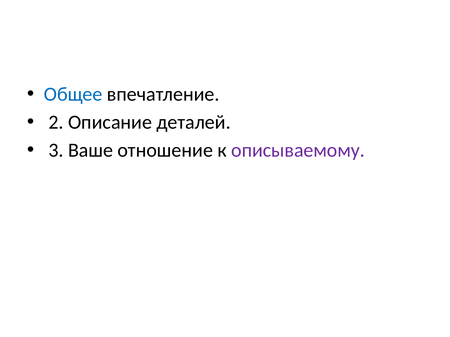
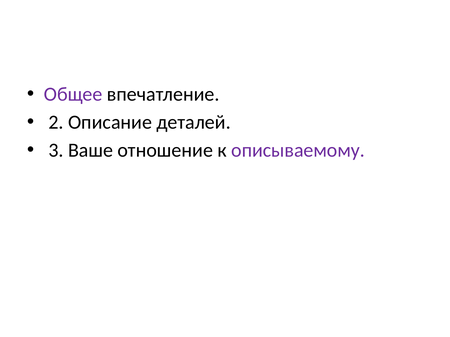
Общее colour: blue -> purple (73, 94)
